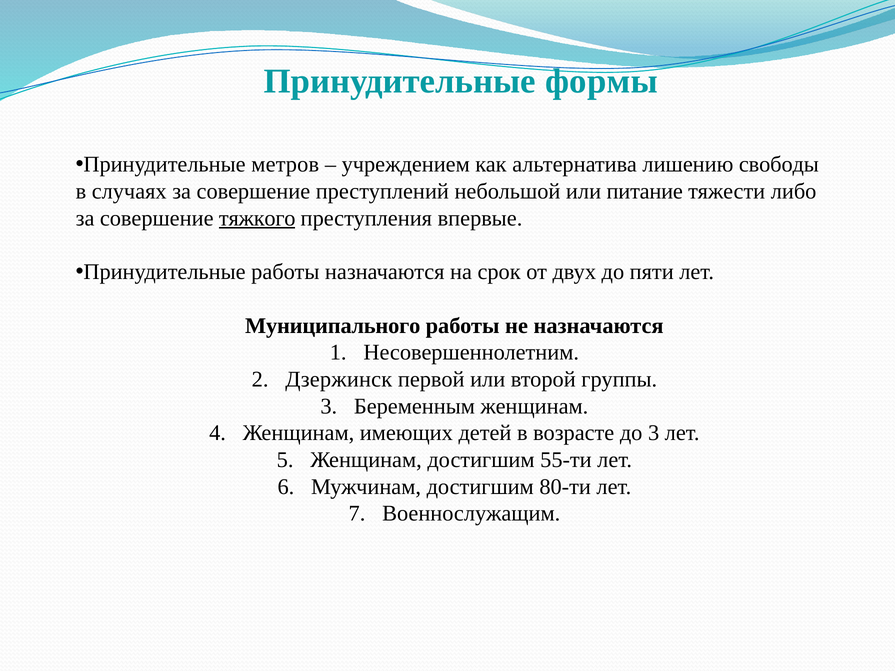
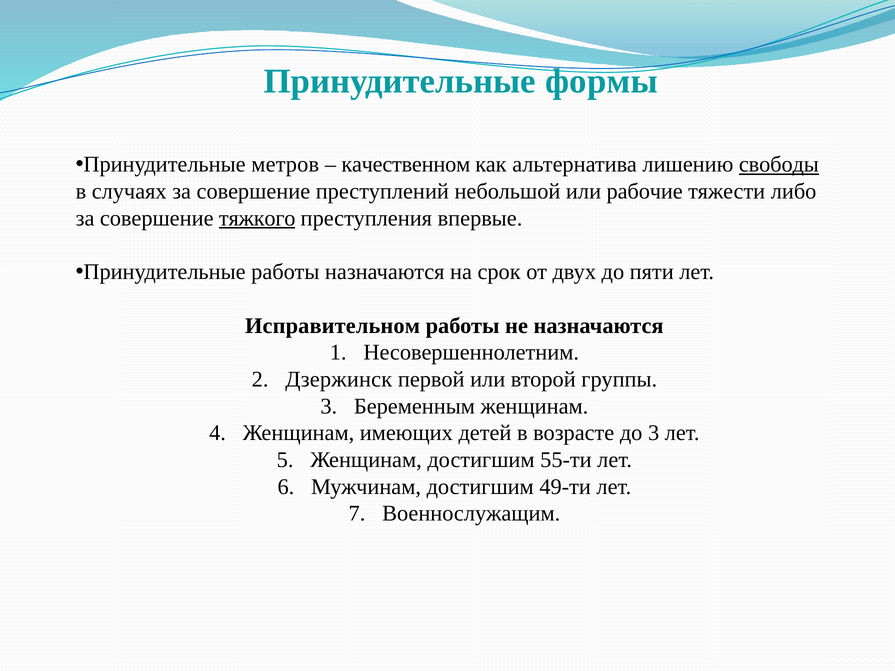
учреждением: учреждением -> качественном (406, 165)
свободы underline: none -> present (779, 165)
питание: питание -> рабочие (645, 192)
Муниципального: Муниципального -> Исправительном (333, 326)
80-ти: 80-ти -> 49-ти (565, 487)
